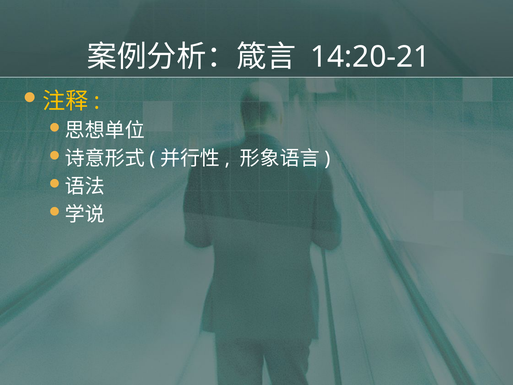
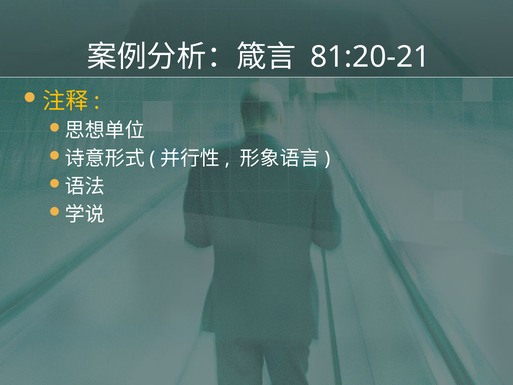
14:20-21: 14:20-21 -> 81:20-21 (370, 57)
